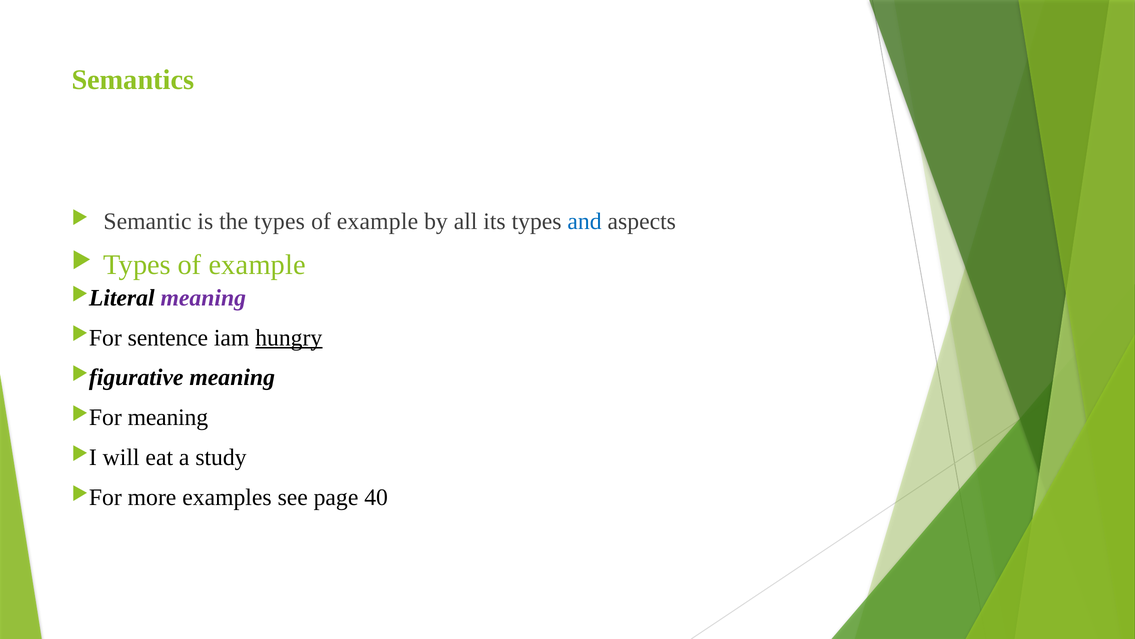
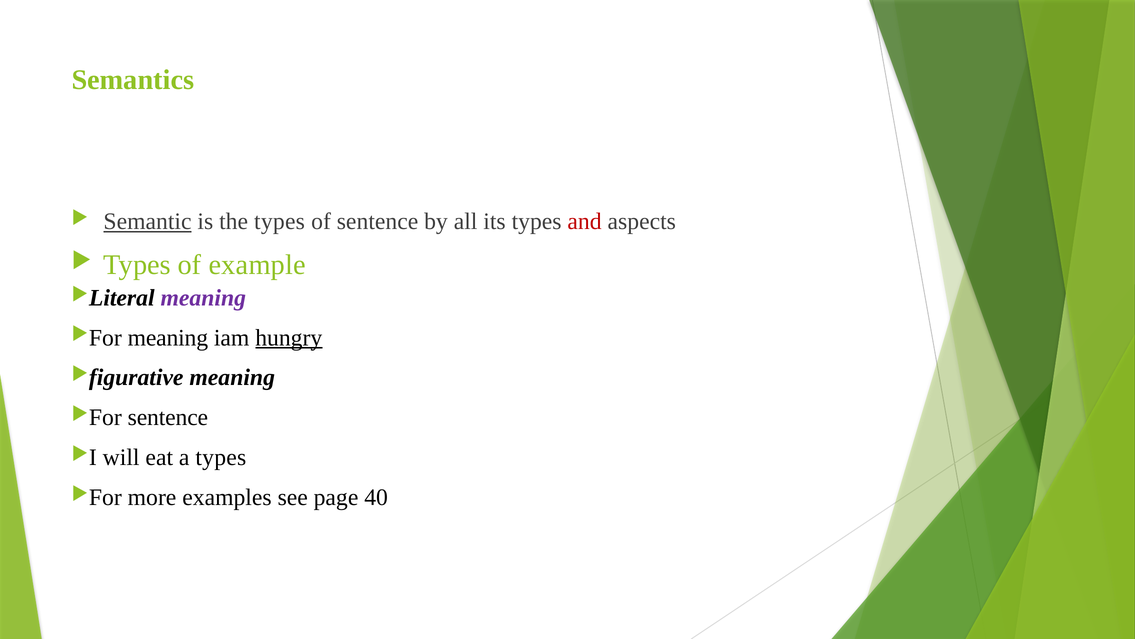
Semantic underline: none -> present (148, 221)
example: example -> sentence (378, 221)
and colour: blue -> red (585, 221)
sentence: sentence -> meaning (168, 337)
meaning: meaning -> sentence (168, 417)
a study: study -> types (221, 457)
